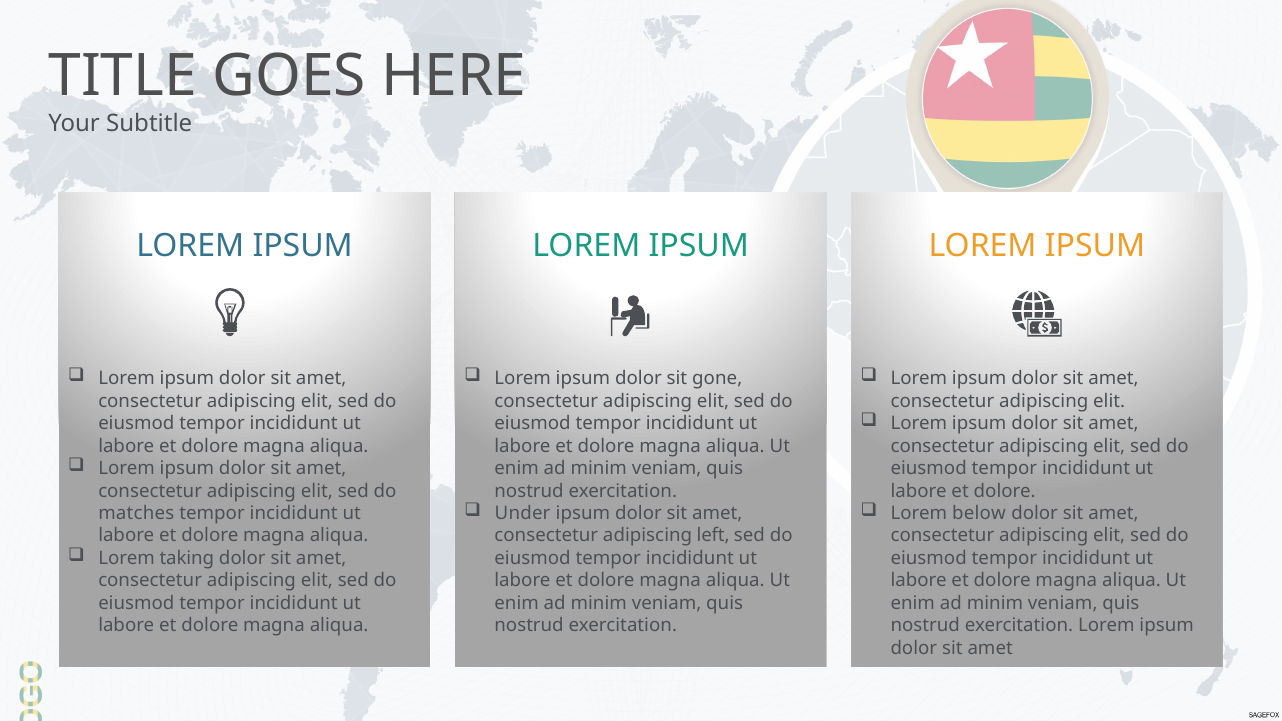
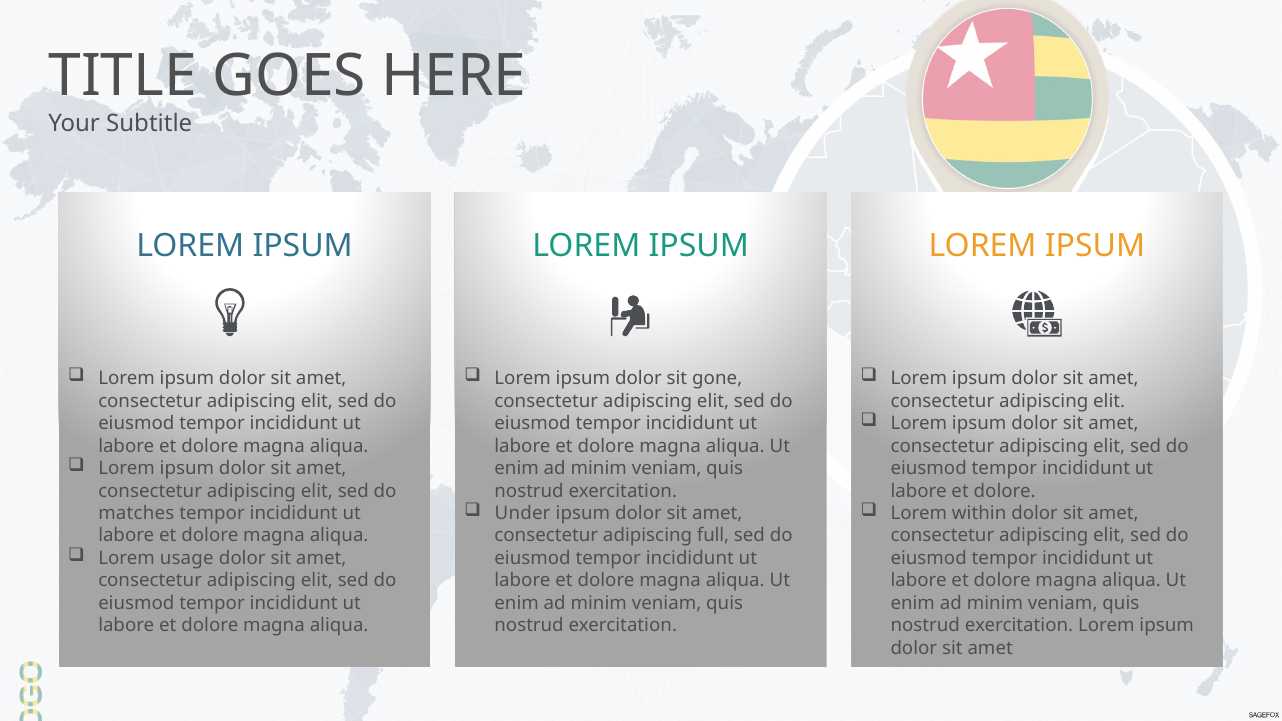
below: below -> within (979, 513)
left: left -> full (713, 536)
taking: taking -> usage (187, 558)
